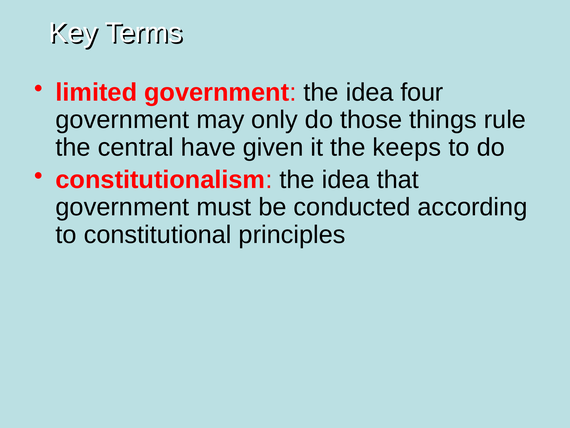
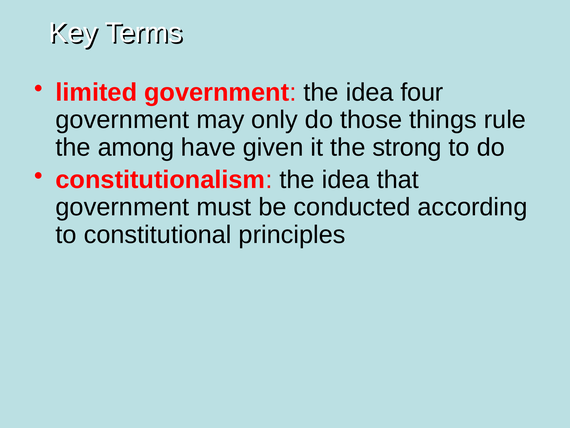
central: central -> among (136, 147)
keeps: keeps -> strong (407, 147)
